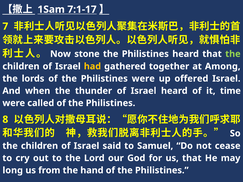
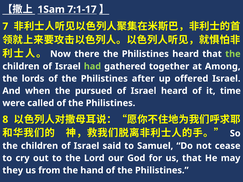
stone: stone -> there (87, 54)
had colour: yellow -> light green (92, 66)
Philistines were: were -> after (143, 79)
thunder: thunder -> pursued (94, 91)
long: long -> they (13, 171)
